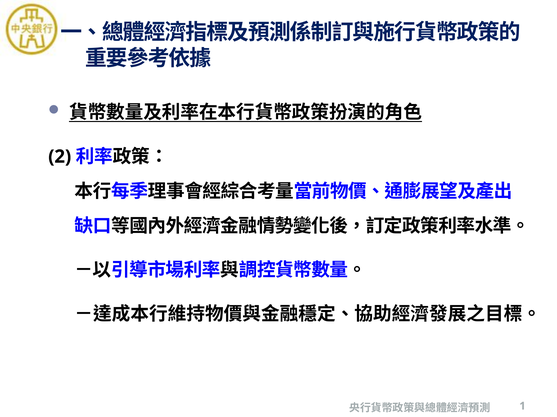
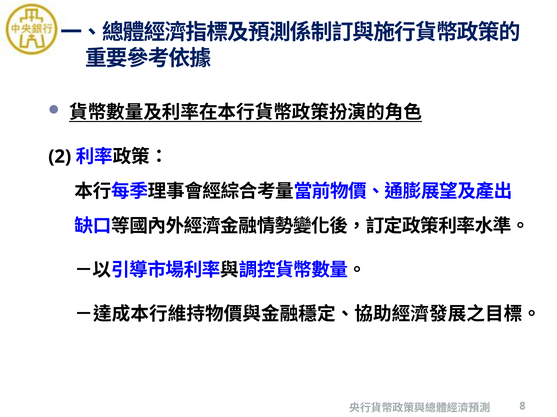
1: 1 -> 8 (522, 407)
